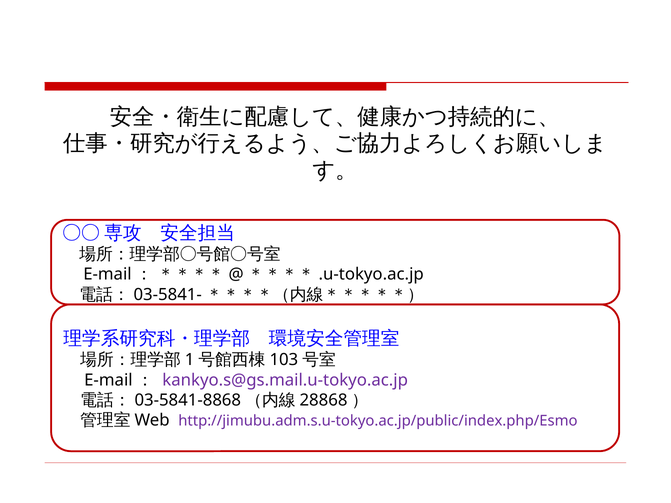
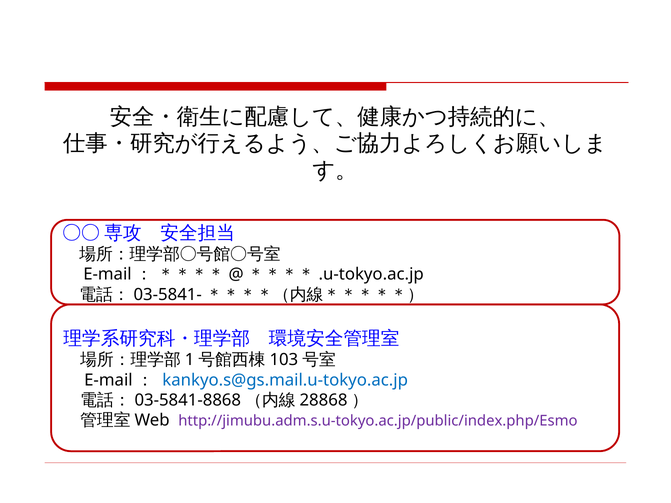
kankyo.s@gs.mail.u-tokyo.ac.jp colour: purple -> blue (285, 380)
